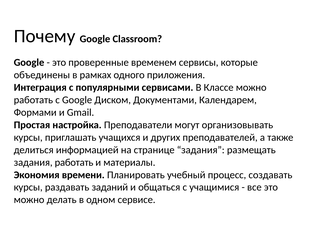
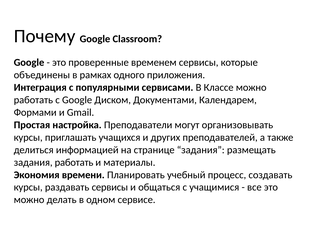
раздавать заданий: заданий -> сервисы (110, 187)
